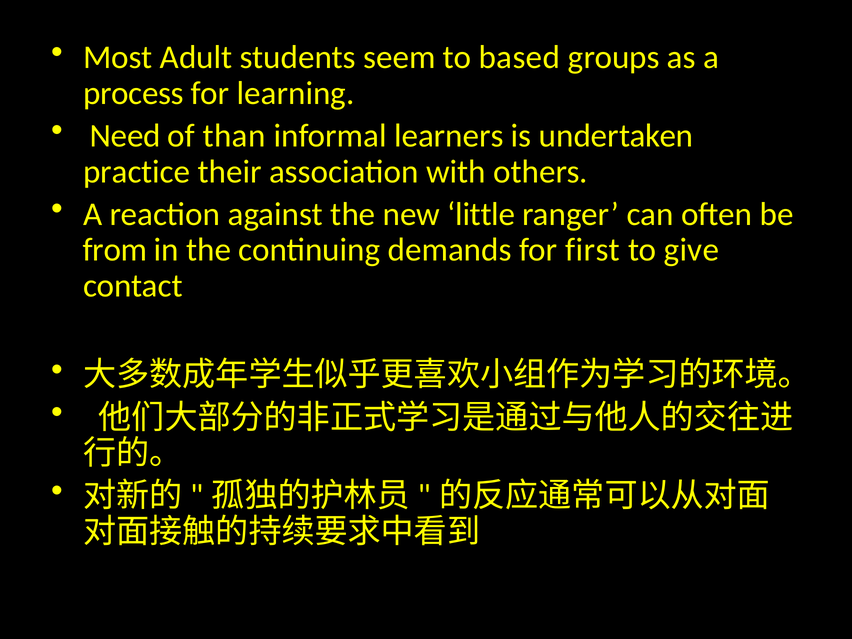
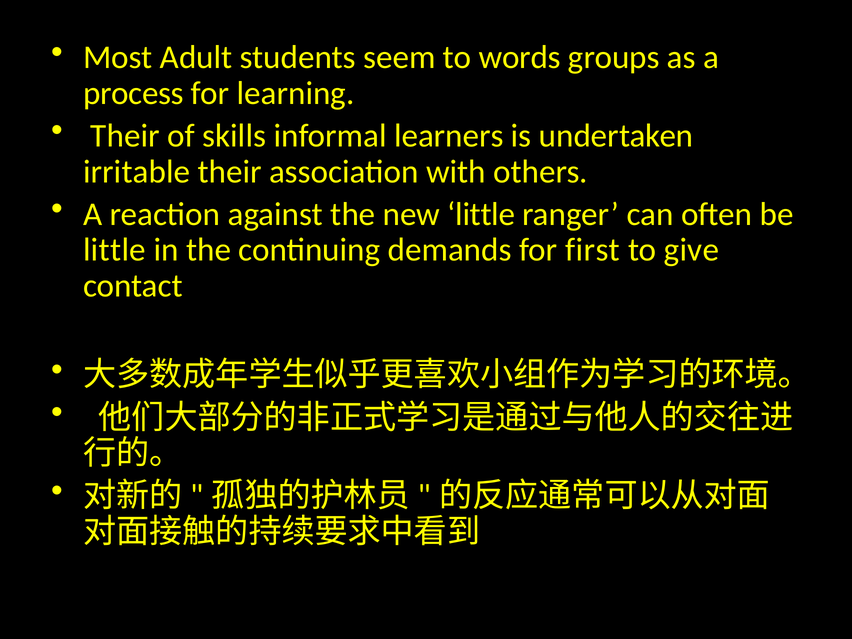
based: based -> words (520, 57)
Need: Need -> Their (125, 136)
than: than -> skills (234, 136)
practice: practice -> irritable (137, 172)
from: from -> little (115, 250)
